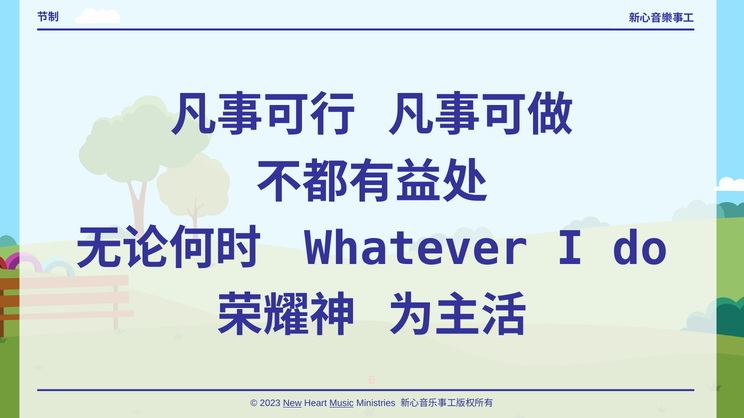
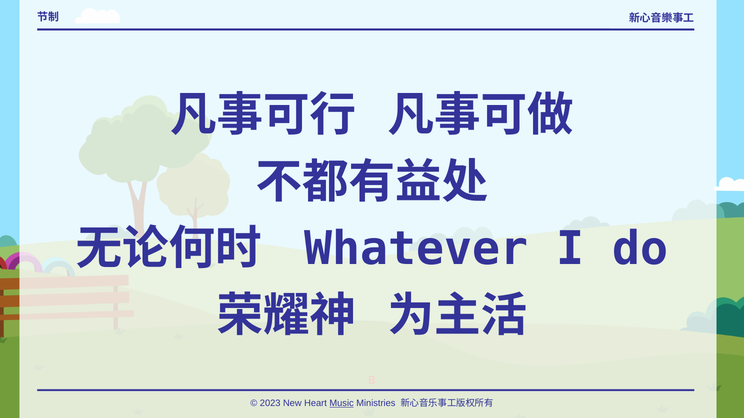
New underline: present -> none (292, 404)
